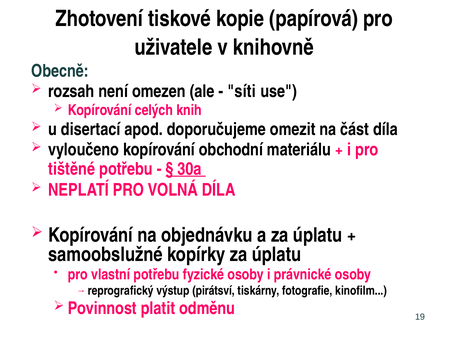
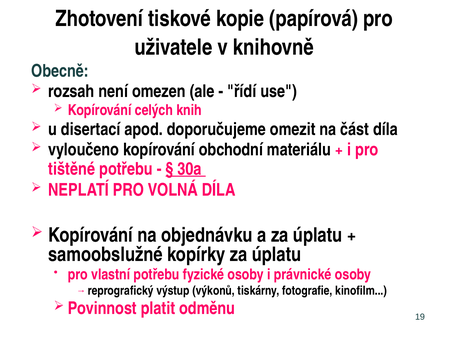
síti: síti -> řídí (242, 91)
pirátsví: pirátsví -> výkonů (214, 291)
